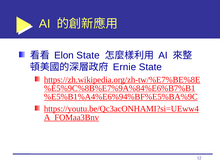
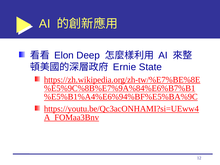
Elon State: State -> Deep (88, 55)
